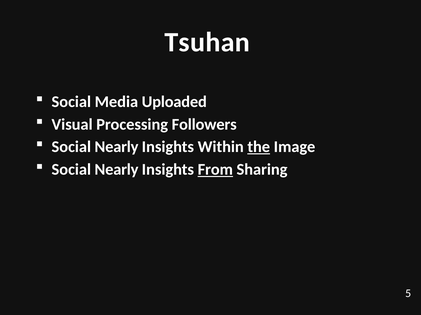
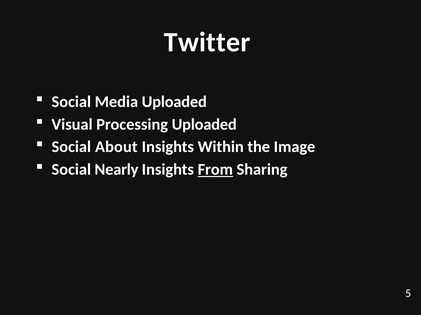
Tsuhan: Tsuhan -> Twitter (207, 42)
Processing Followers: Followers -> Uploaded (204, 125)
Nearly: Nearly -> About (116, 147)
the underline: present -> none (259, 147)
